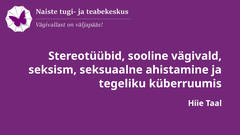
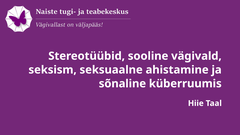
tegeliku: tegeliku -> sõnaline (122, 84)
